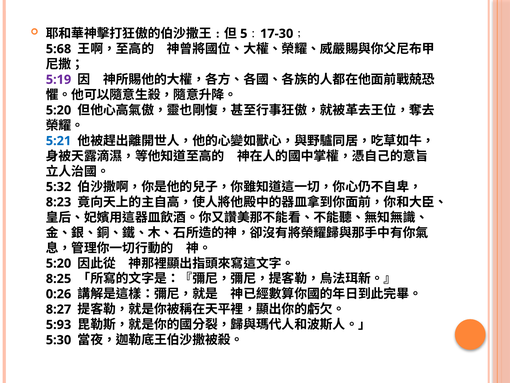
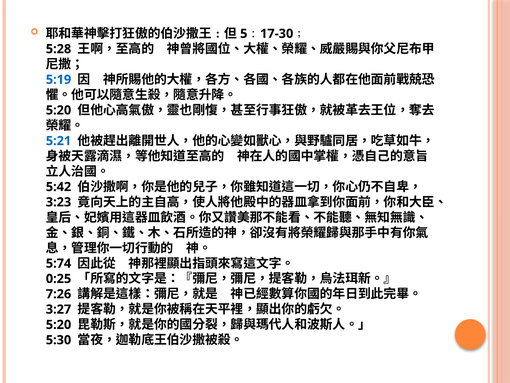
5:68: 5:68 -> 5:28 (59, 49)
5:19 colour: purple -> blue (59, 80)
5:32: 5:32 -> 5:42 (59, 187)
8:23: 8:23 -> 3:23 (59, 202)
5:20: 5:20 -> 5:74 (59, 263)
8:25: 8:25 -> 0:25 (59, 278)
0:26: 0:26 -> 7:26 (59, 294)
8:27: 8:27 -> 3:27 (59, 309)
5:93: 5:93 -> 5:20 (59, 324)
